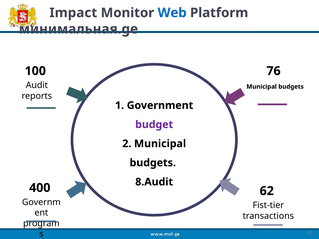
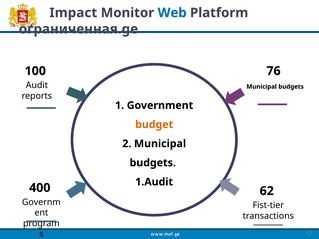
минимальная.ge: минимальная.ge -> ограниченная.ge (78, 29)
budget colour: purple -> orange (154, 125)
8.Audit: 8.Audit -> 1.Audit (154, 182)
